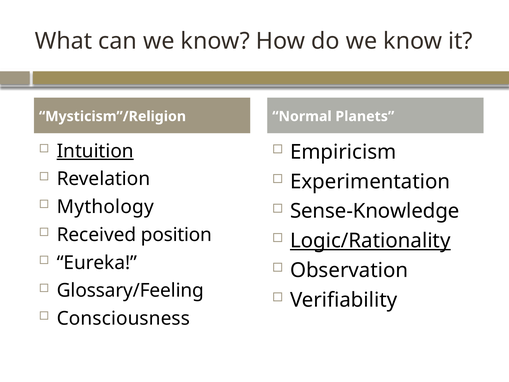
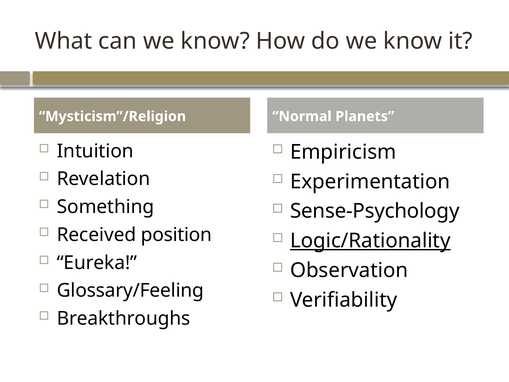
Intuition underline: present -> none (95, 151)
Mythology: Mythology -> Something (105, 207)
Sense-Knowledge: Sense-Knowledge -> Sense-Psychology (375, 211)
Consciousness: Consciousness -> Breakthroughs (123, 318)
